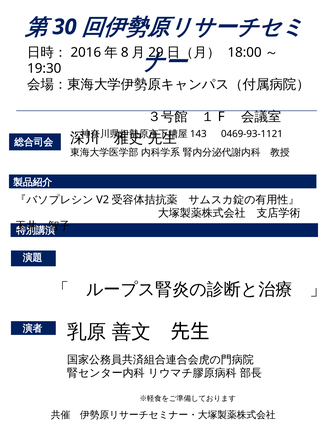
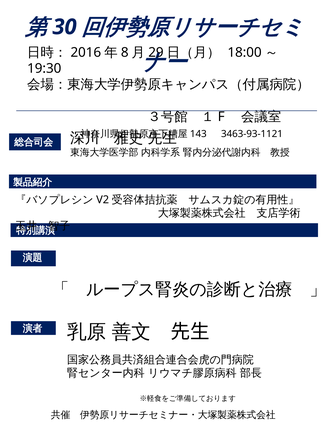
0469-93-1121: 0469-93-1121 -> 3463-93-1121 (252, 134)
